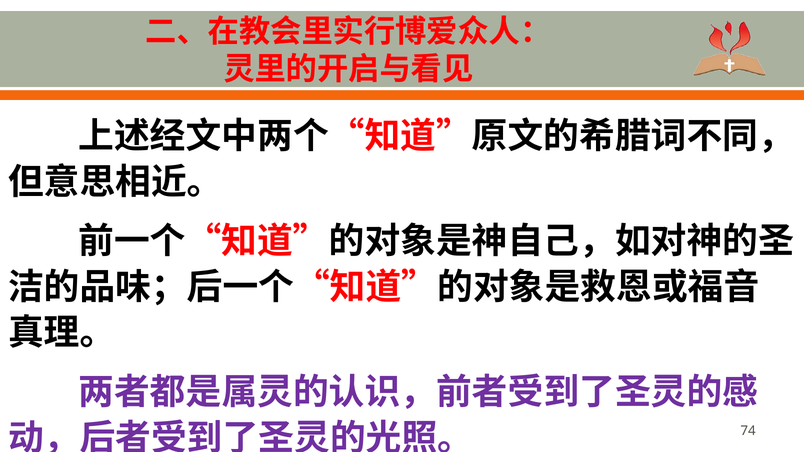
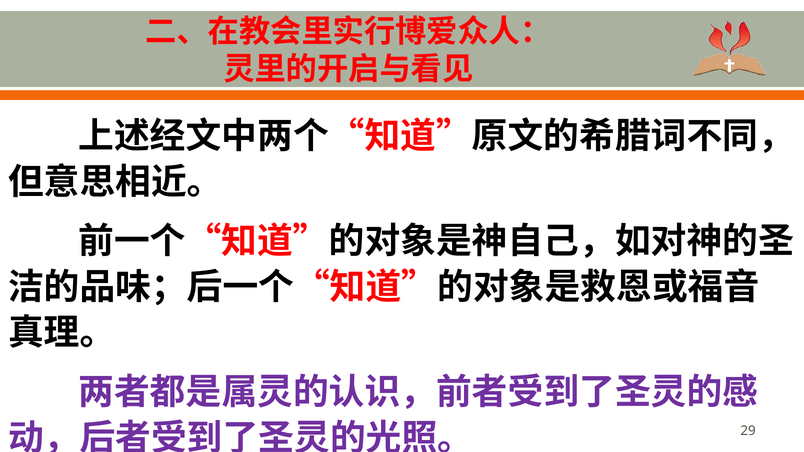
74: 74 -> 29 (748, 431)
